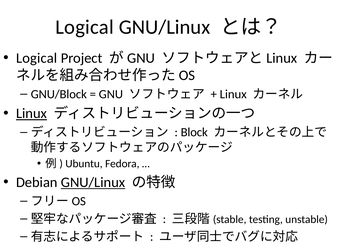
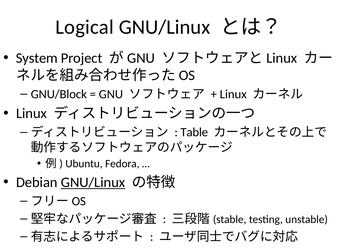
Logical: Logical -> System (37, 58)
Linux underline: present -> none (31, 114)
Block: Block -> Table (194, 133)
